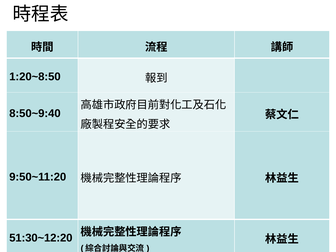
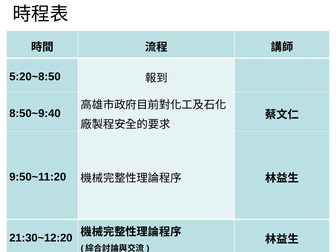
1:20~8:50: 1:20~8:50 -> 5:20~8:50 (35, 77)
51:30~12:20: 51:30~12:20 -> 21:30~12:20 (41, 238)
